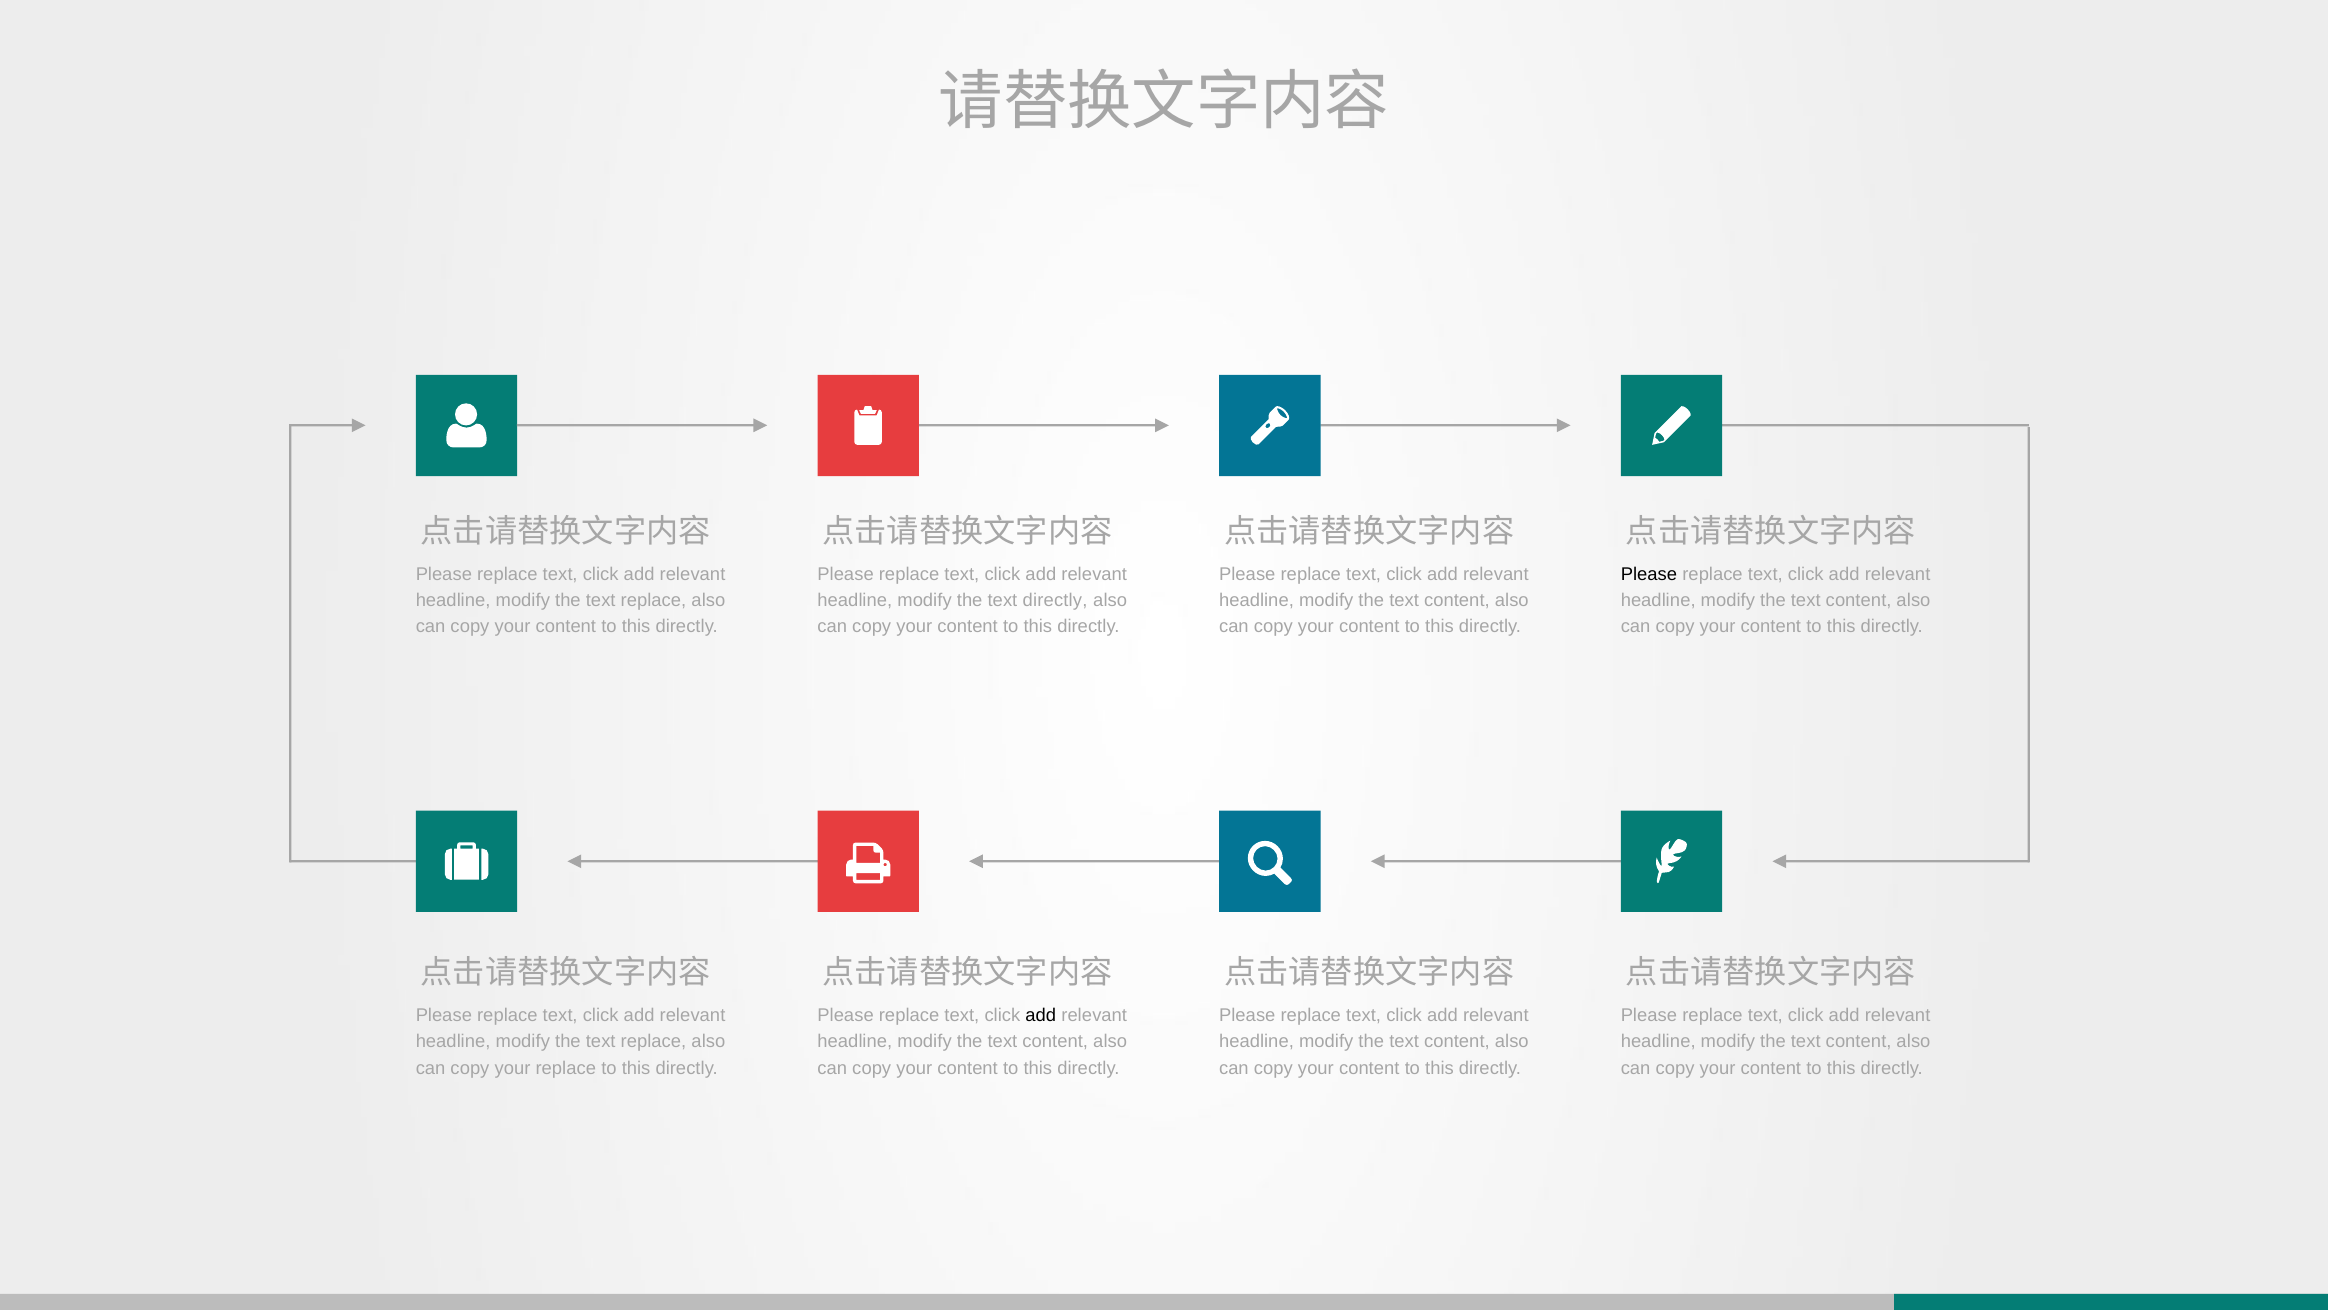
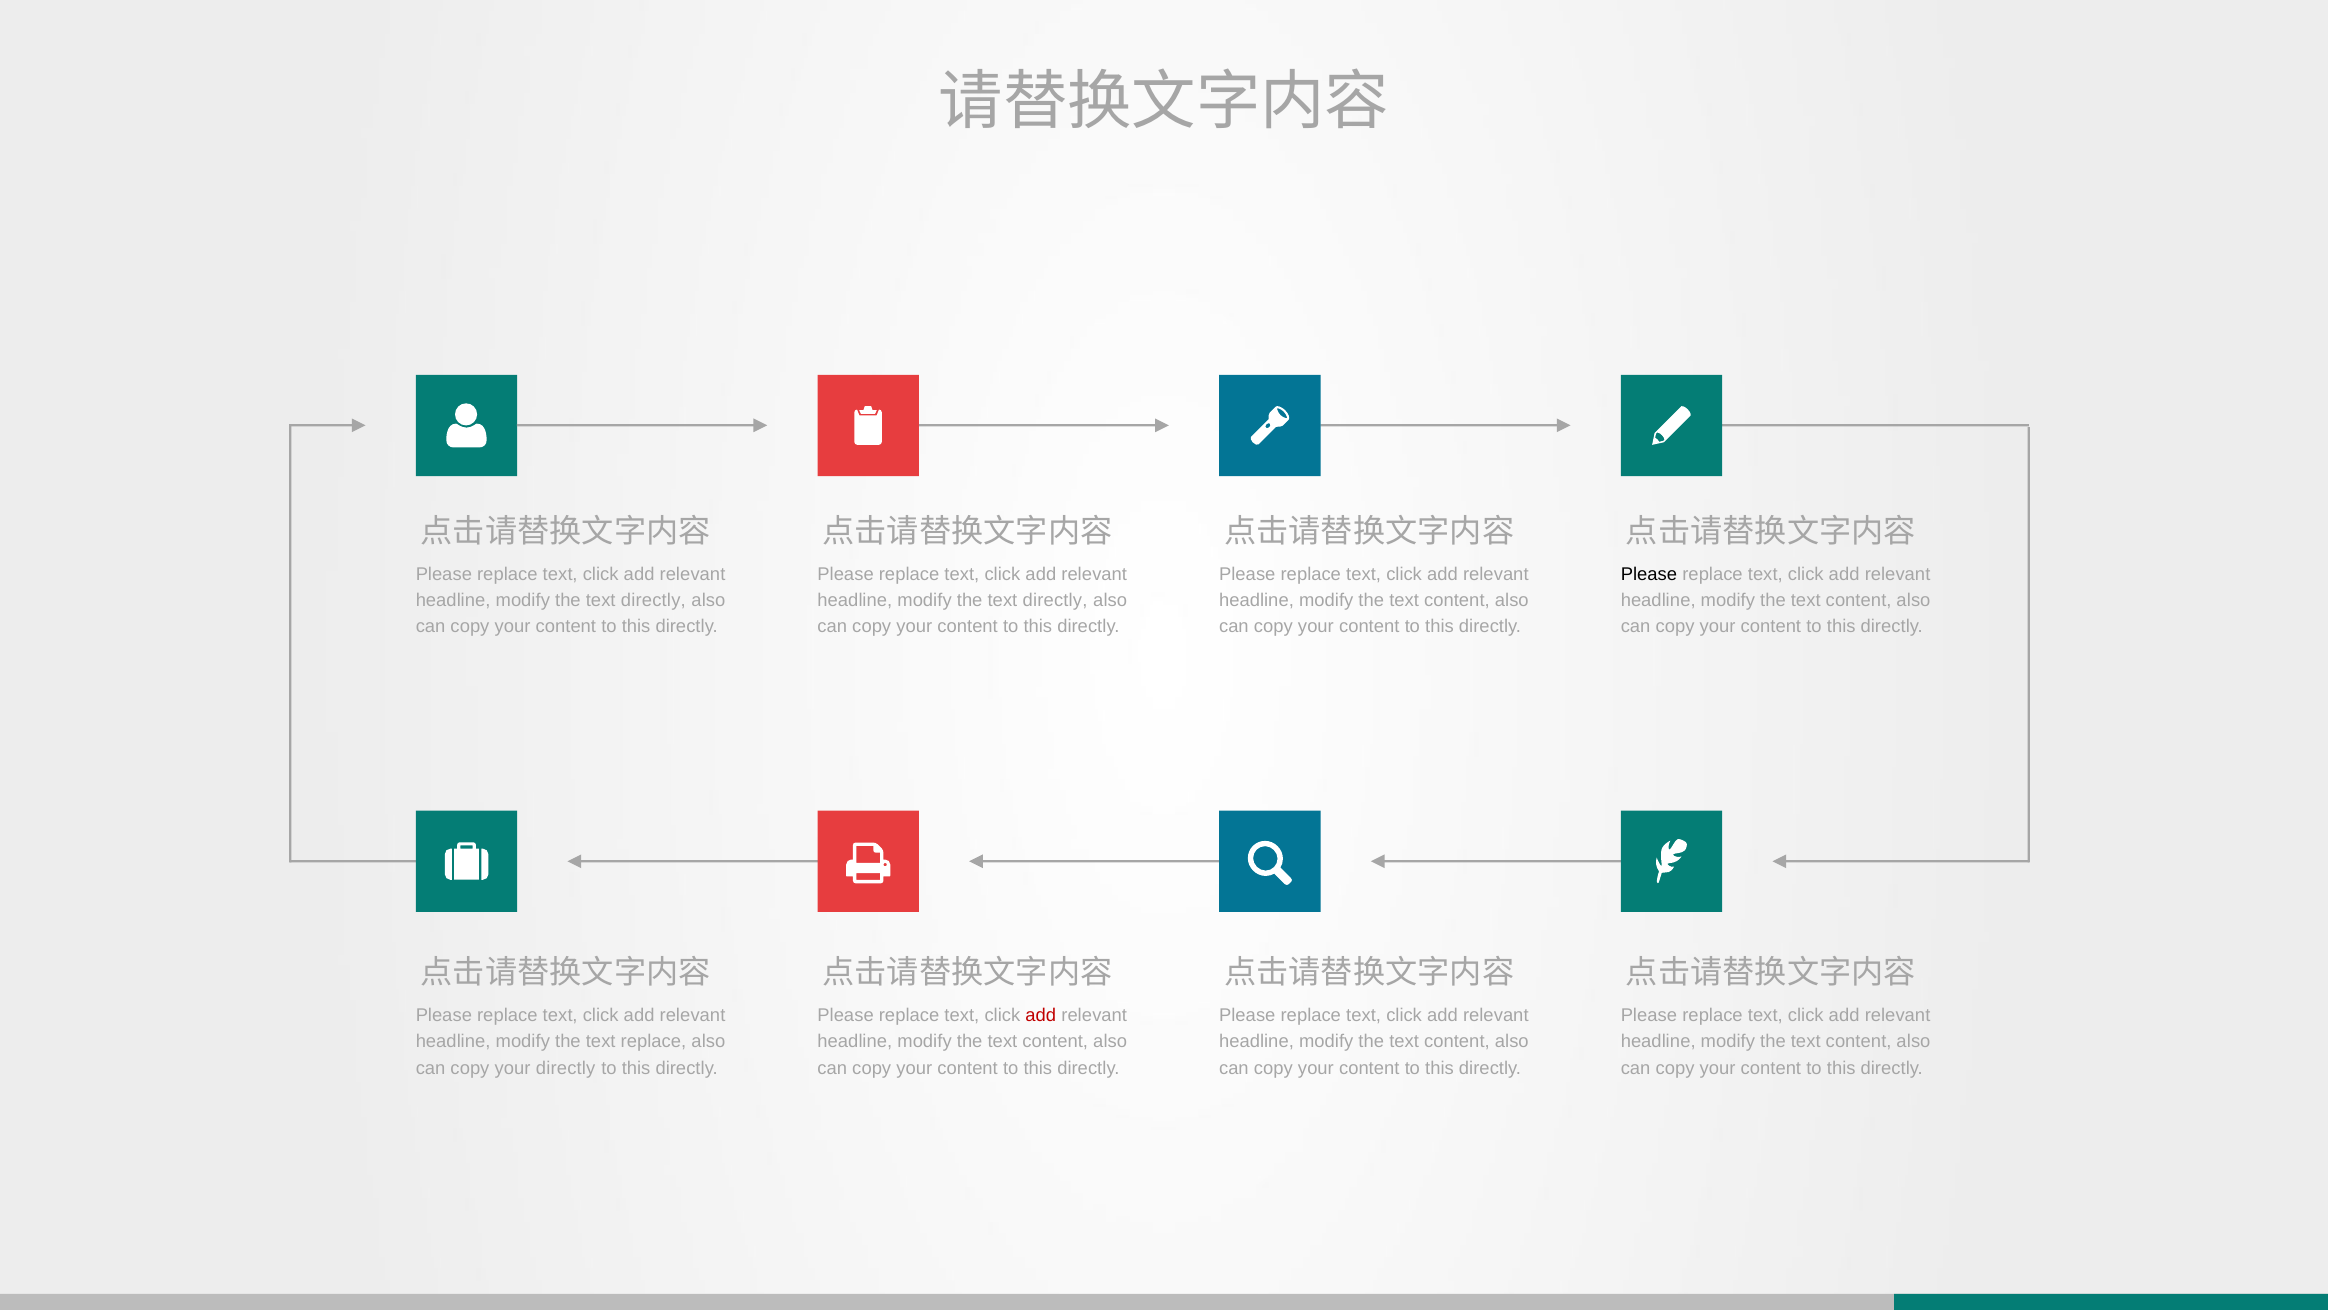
replace: replace -> directly (653, 600)
add colour: black -> red (1041, 1015)
your replace: replace -> directly (566, 1068)
